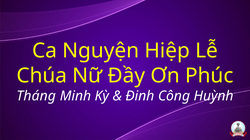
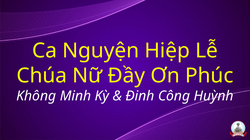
Tháng: Tháng -> Không (36, 96)
